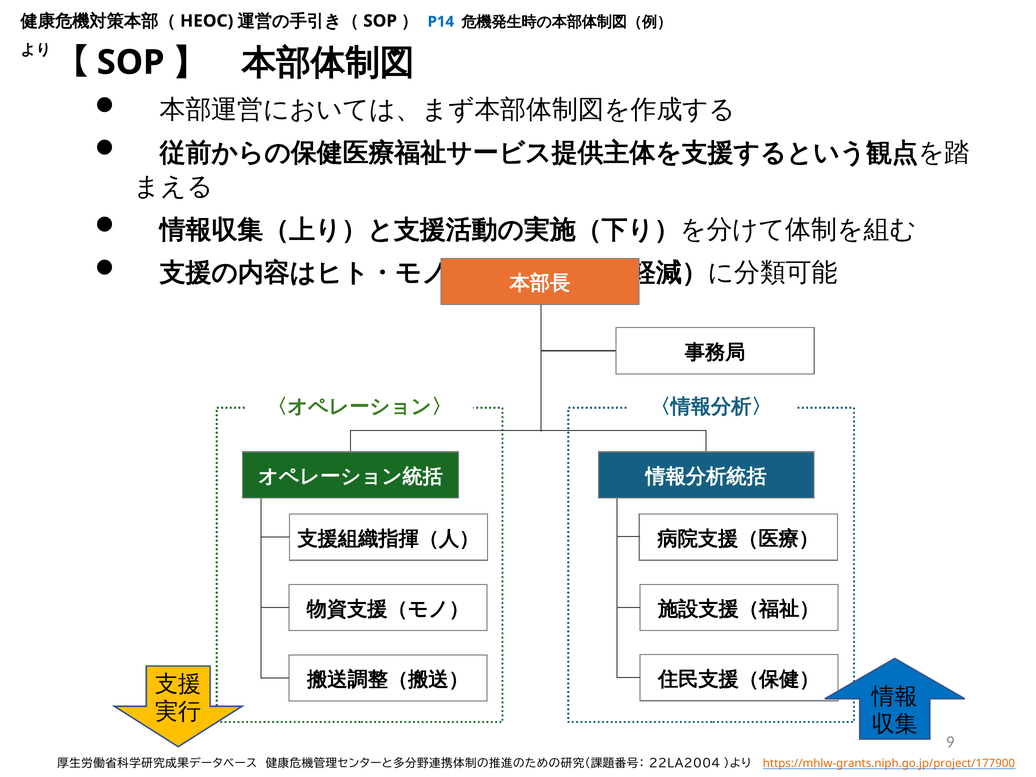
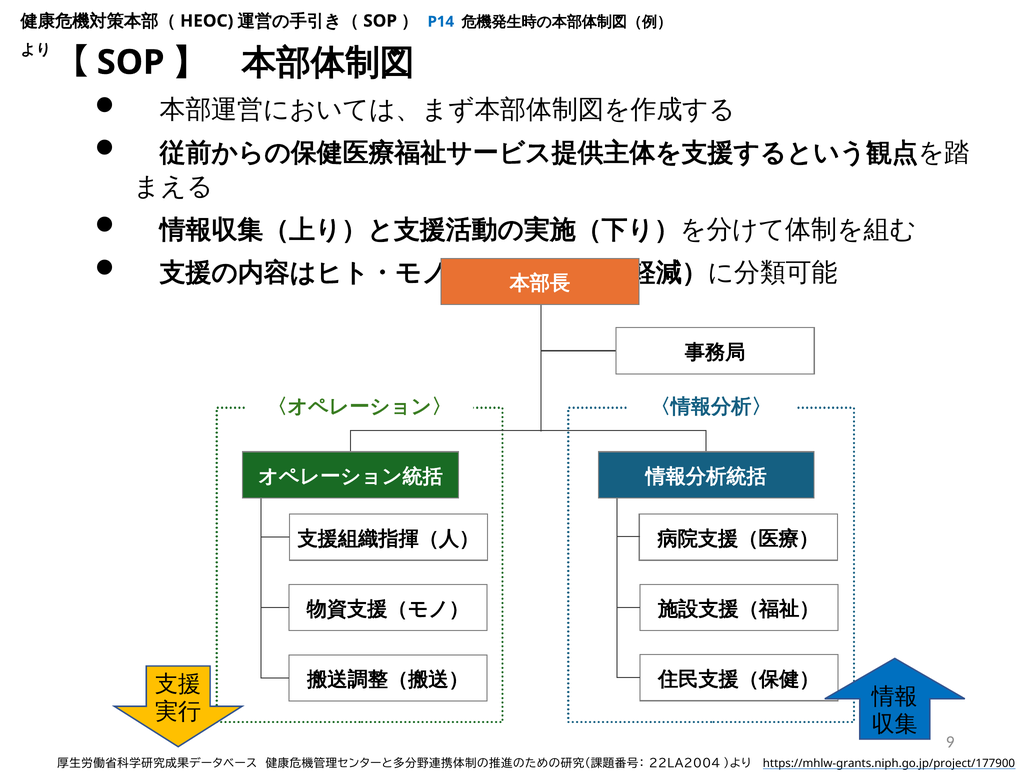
https://mhlw-grants.niph.go.jp/project/177900 colour: orange -> black (889, 763)
